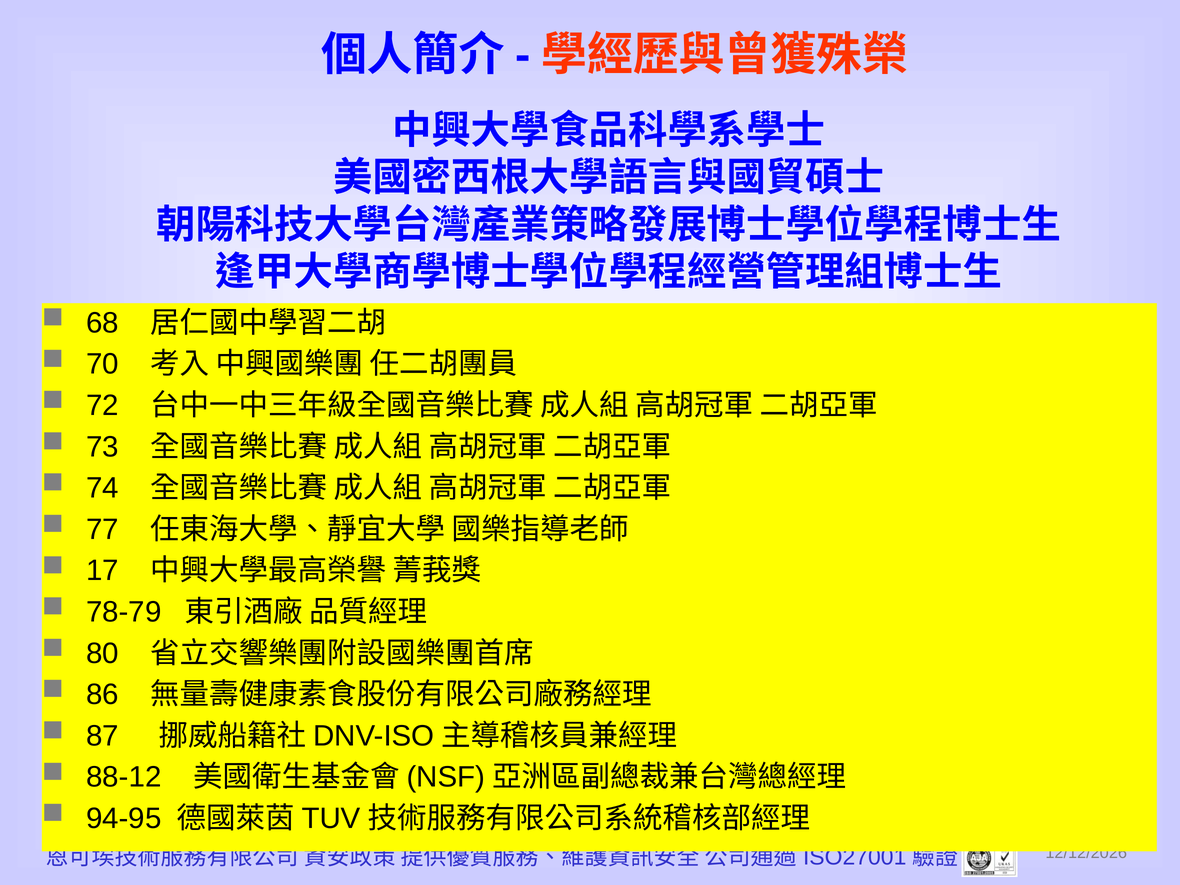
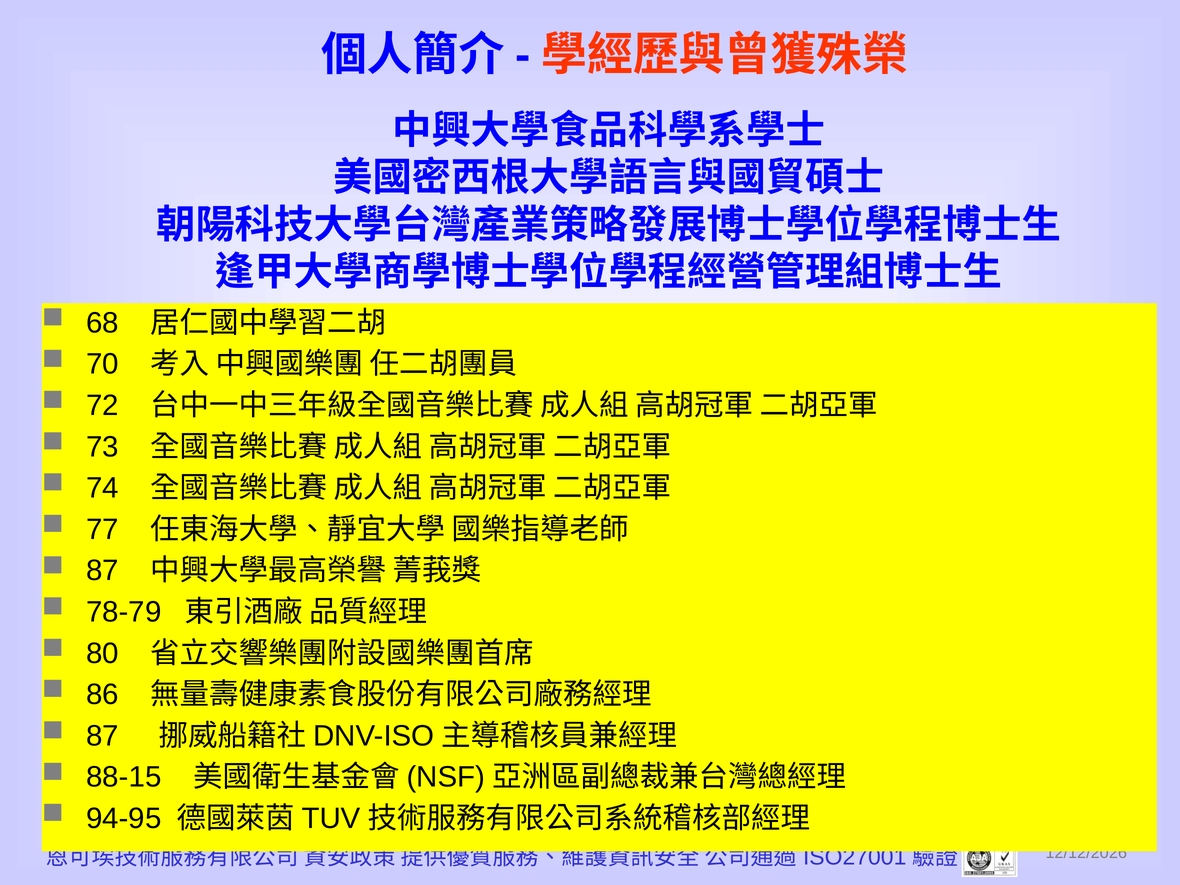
17: 17 -> 87 (102, 571)
88-12: 88-12 -> 88-15 (124, 777)
